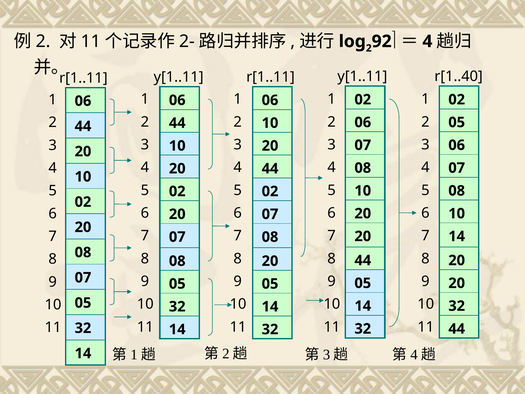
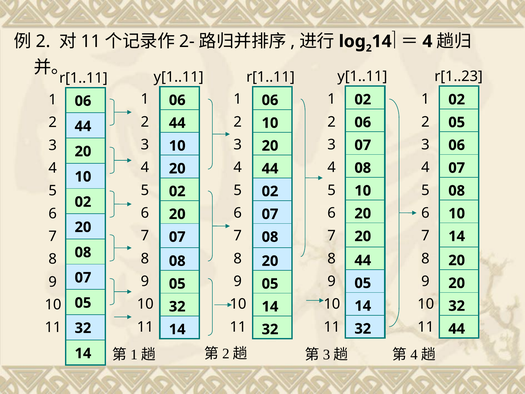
2 92: 92 -> 14 (382, 41)
r[1..40: r[1..40 -> r[1..23 (459, 76)
